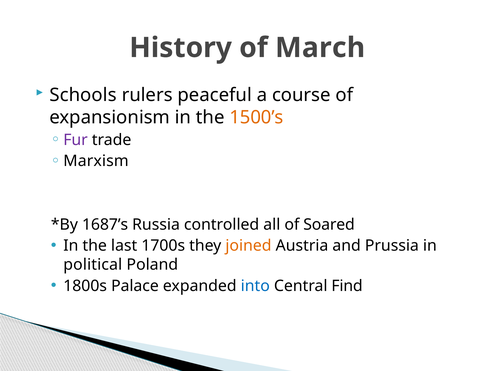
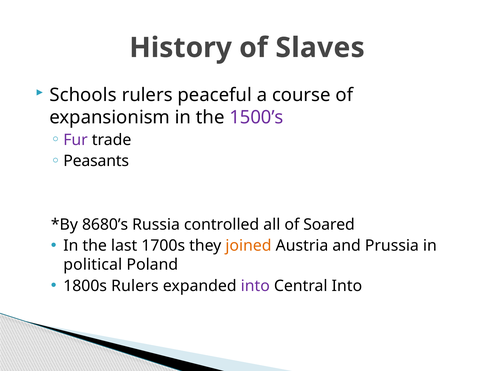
March: March -> Slaves (320, 48)
1500’s colour: orange -> purple (256, 117)
Marxism: Marxism -> Peasants (96, 161)
1687’s: 1687’s -> 8680’s (105, 225)
1800s Palace: Palace -> Rulers (135, 286)
into colour: blue -> purple (255, 286)
Central Find: Find -> Into (347, 286)
